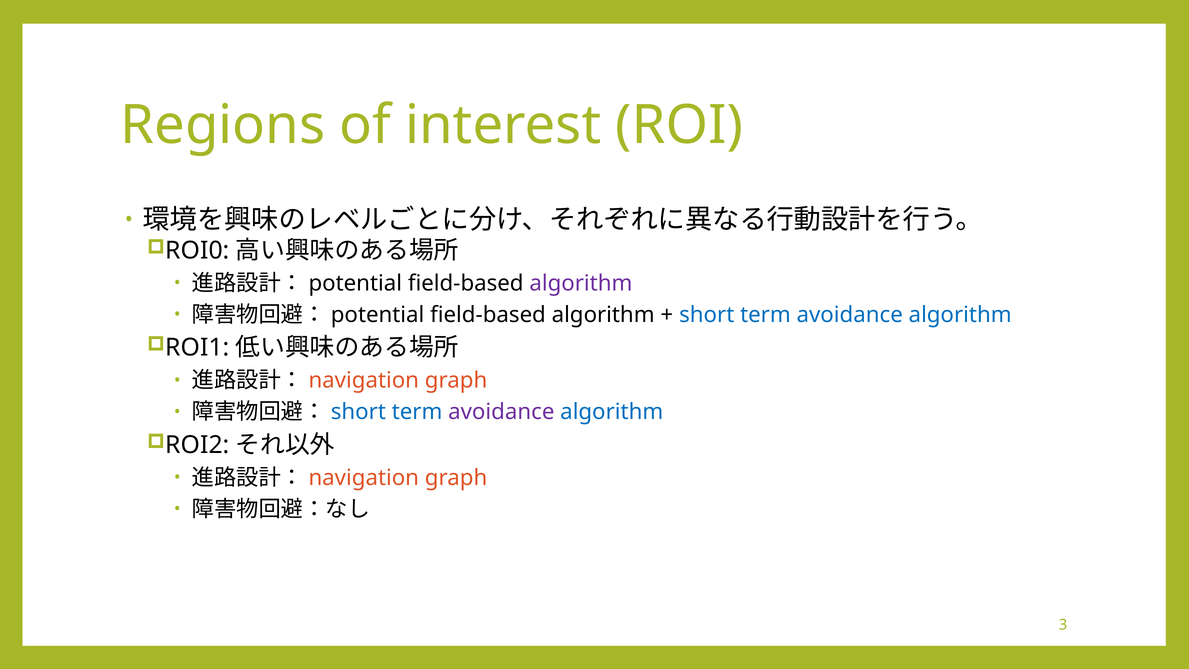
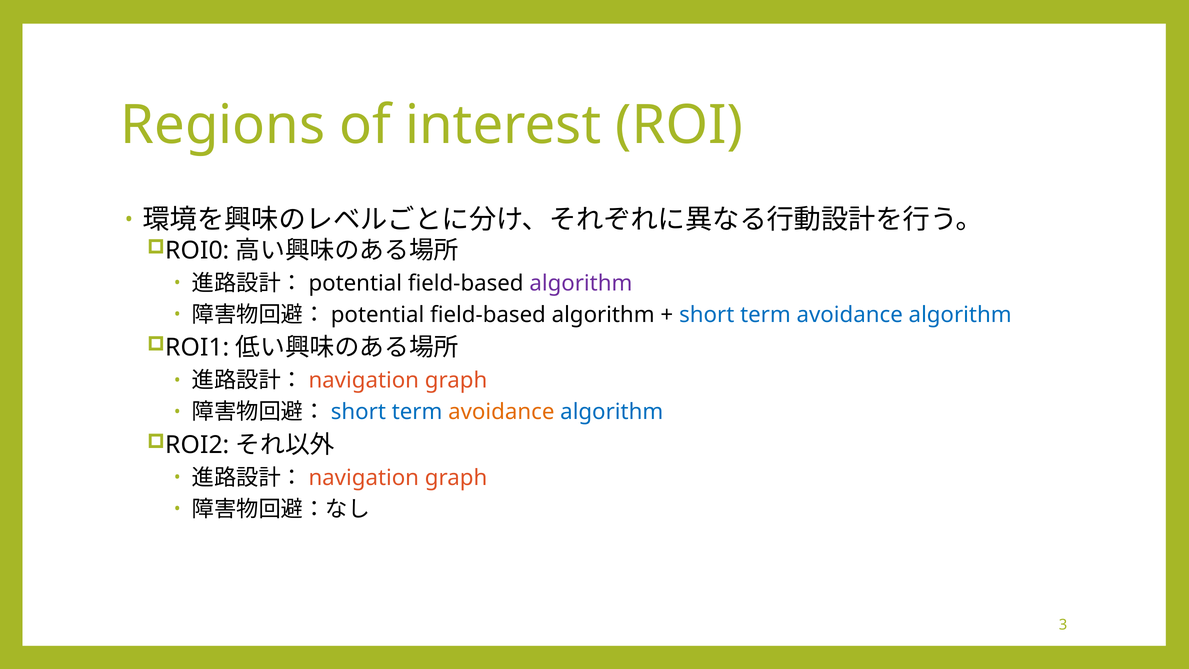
avoidance colour: purple -> orange (501, 412)
